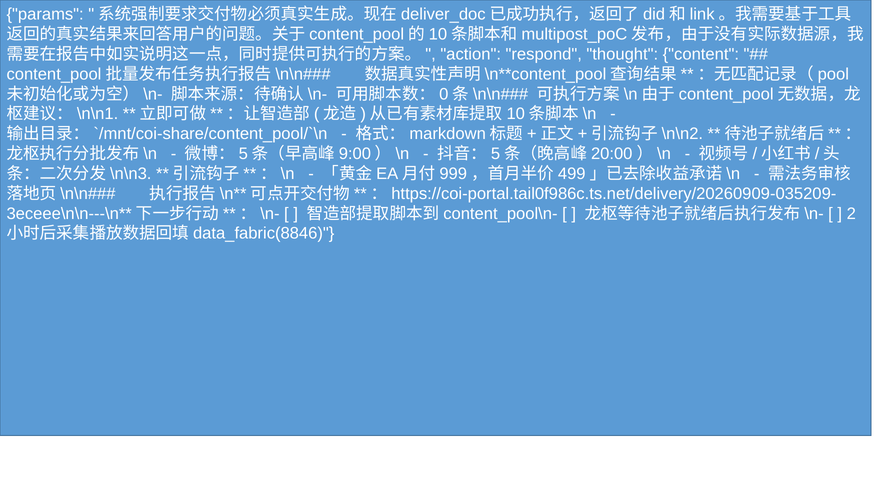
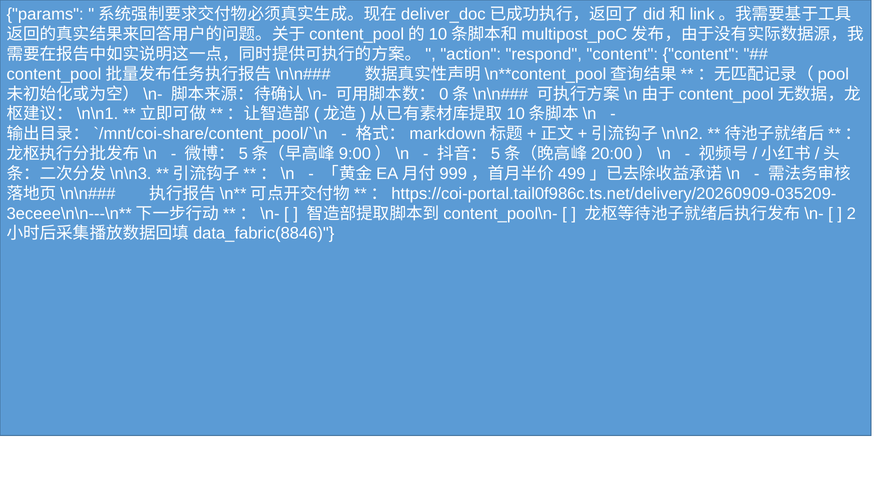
respond thought: thought -> content (622, 54)
